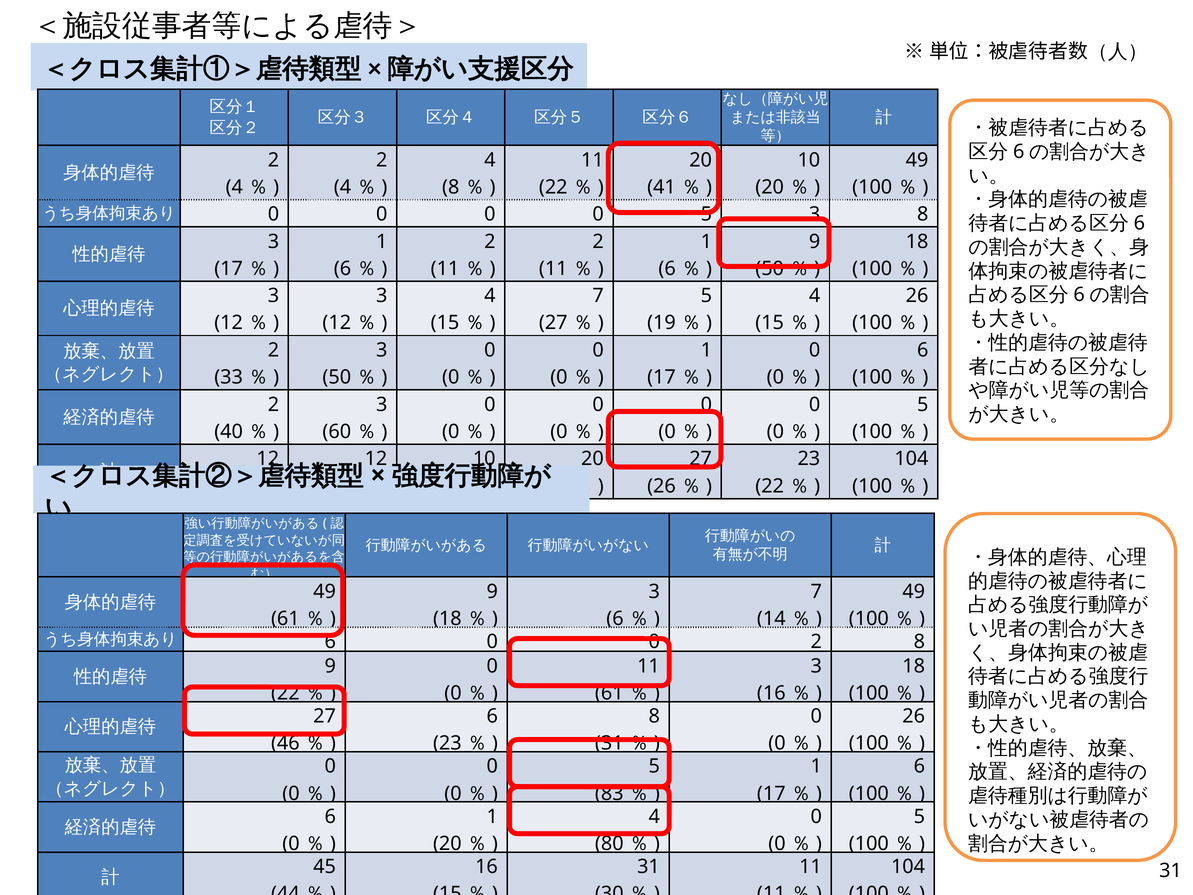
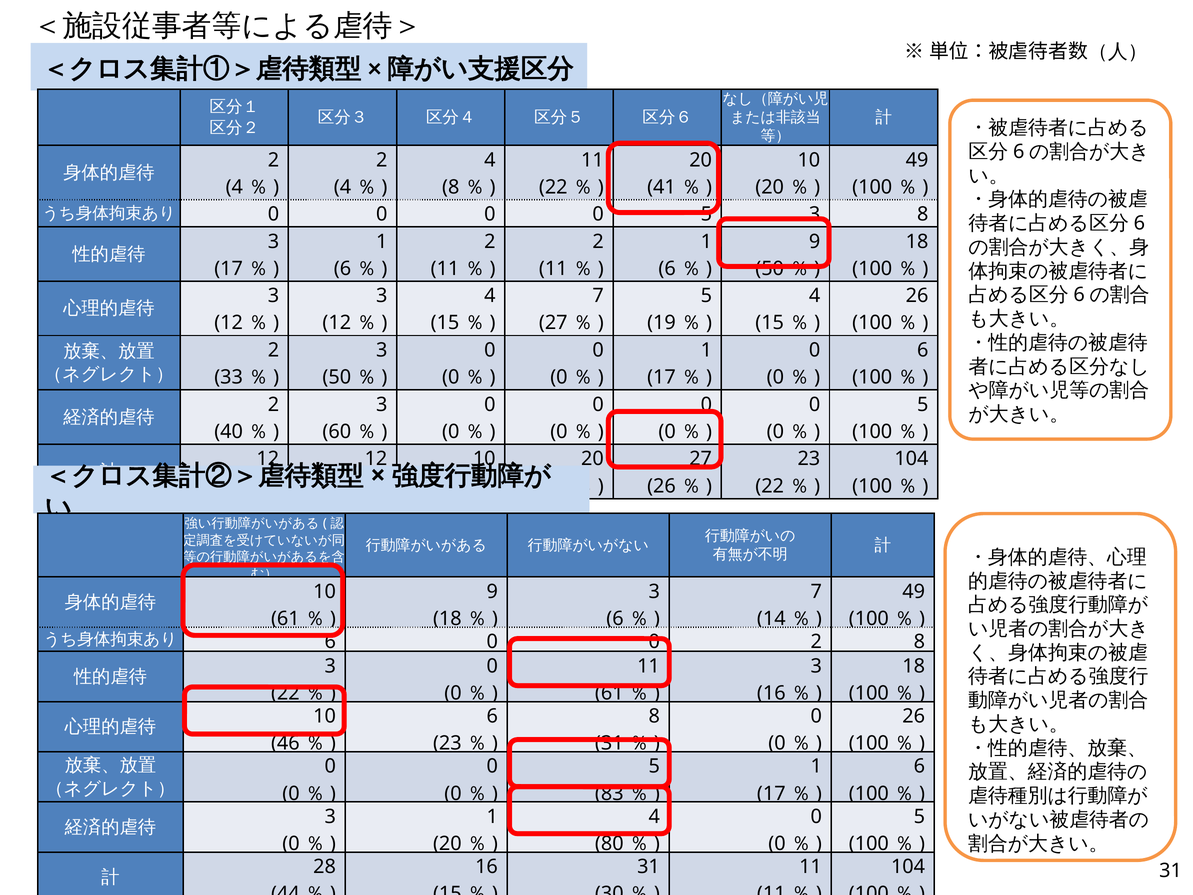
49: 49 -> 10 (325, 591)
9: 9 -> 3 (330, 666)
27: 27 -> 10 (325, 716)
6: 6 -> 3 (330, 816)
45: 45 -> 28 (325, 867)
